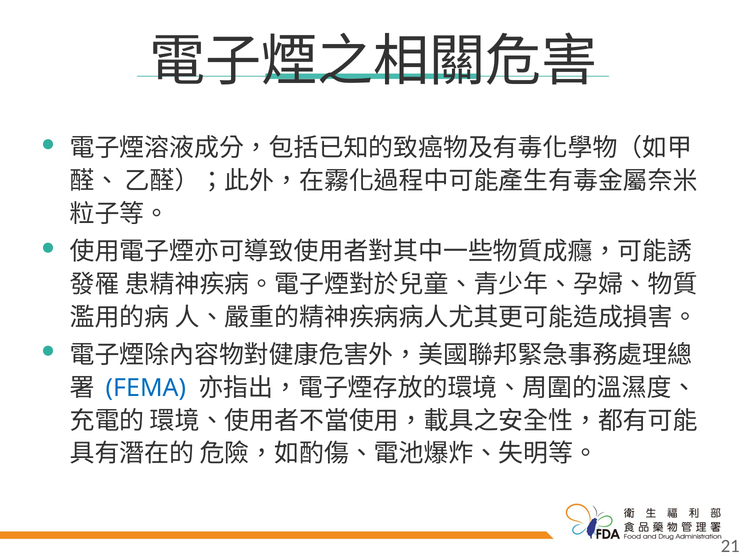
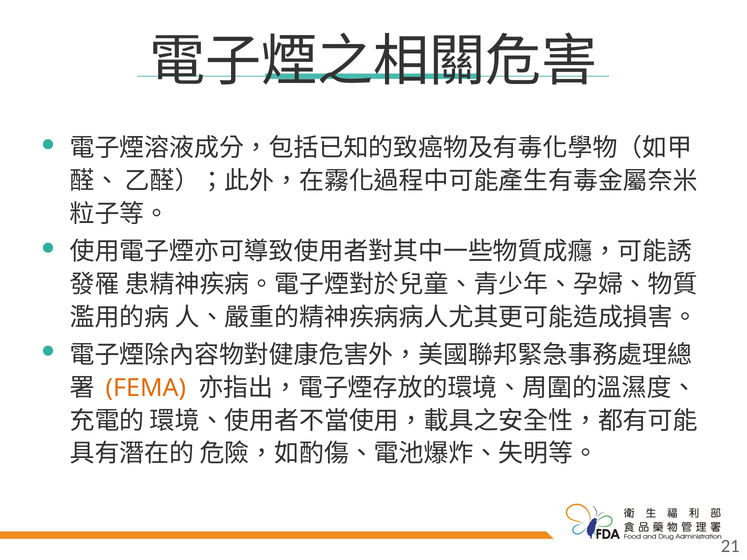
FEMA colour: blue -> orange (146, 388)
